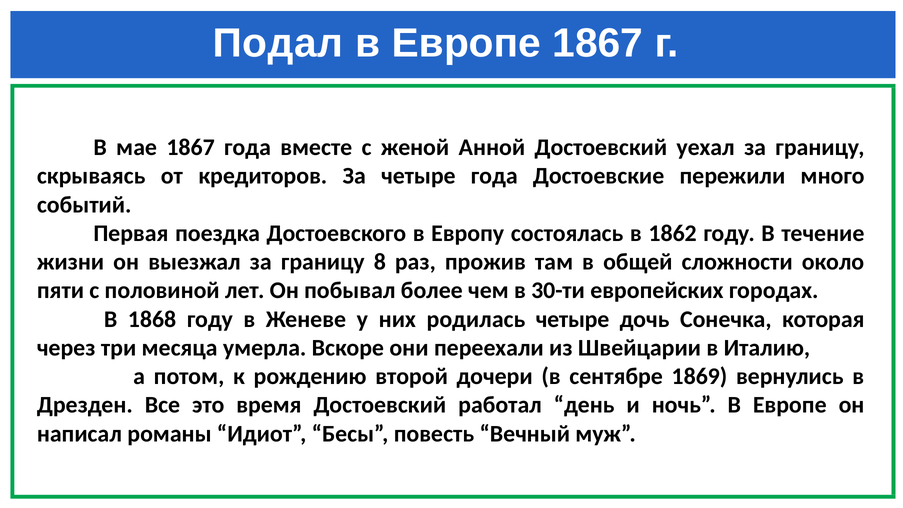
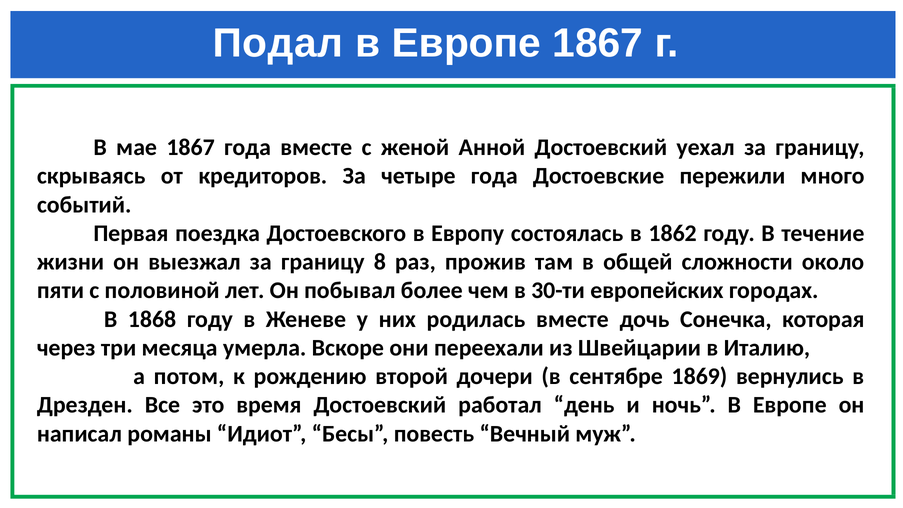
родилась четыре: четыре -> вместе (572, 319)
